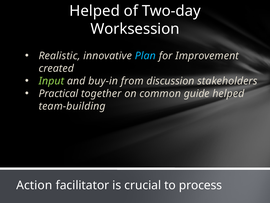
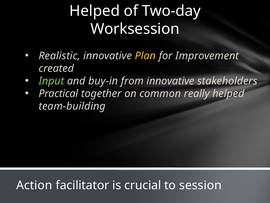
Plan colour: light blue -> yellow (145, 56)
from discussion: discussion -> innovative (170, 81)
guide: guide -> really (197, 93)
process: process -> session (200, 185)
